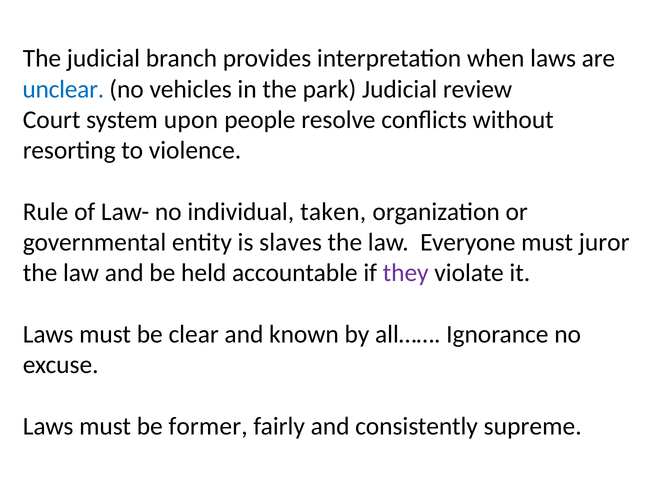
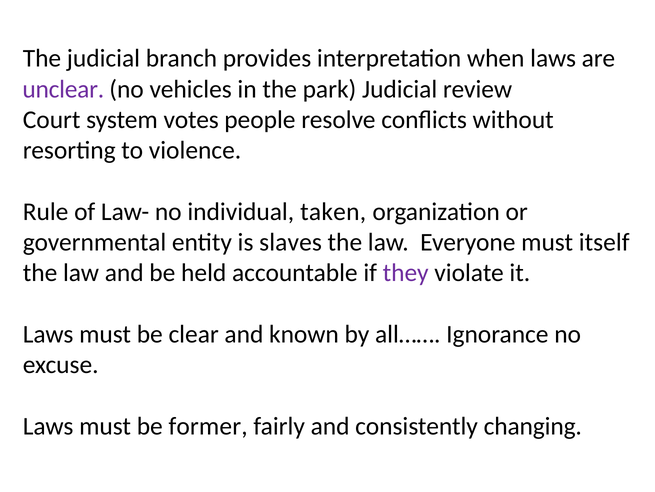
unclear colour: blue -> purple (63, 89)
upon: upon -> votes (191, 120)
juror: juror -> itself (604, 242)
supreme: supreme -> changing (533, 425)
